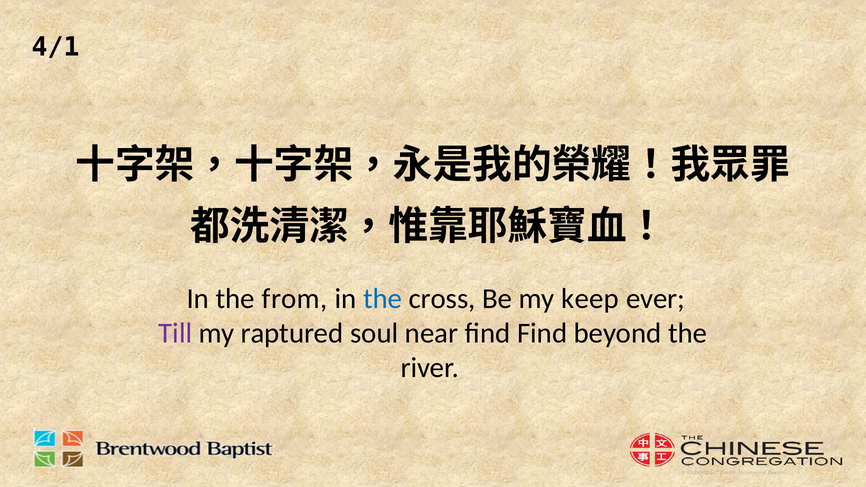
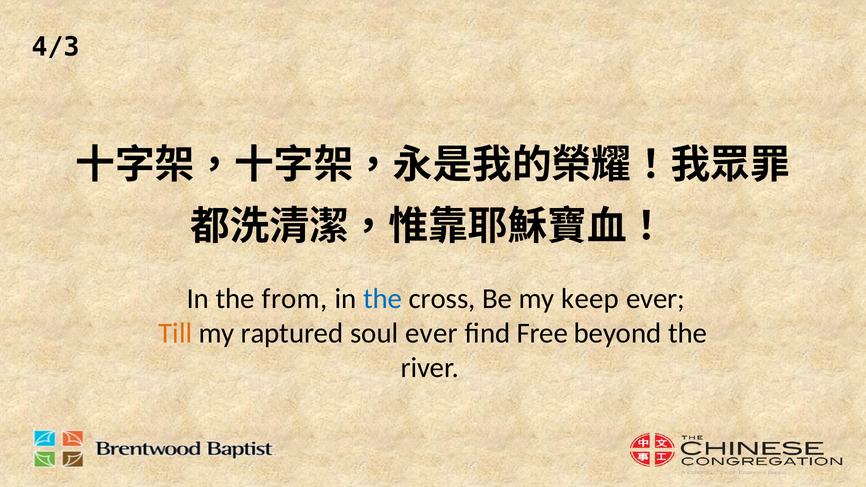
4/1: 4/1 -> 4/3 (56, 47)
Till colour: purple -> orange (175, 333)
soul near: near -> ever (431, 333)
find Find: Find -> Free (542, 333)
